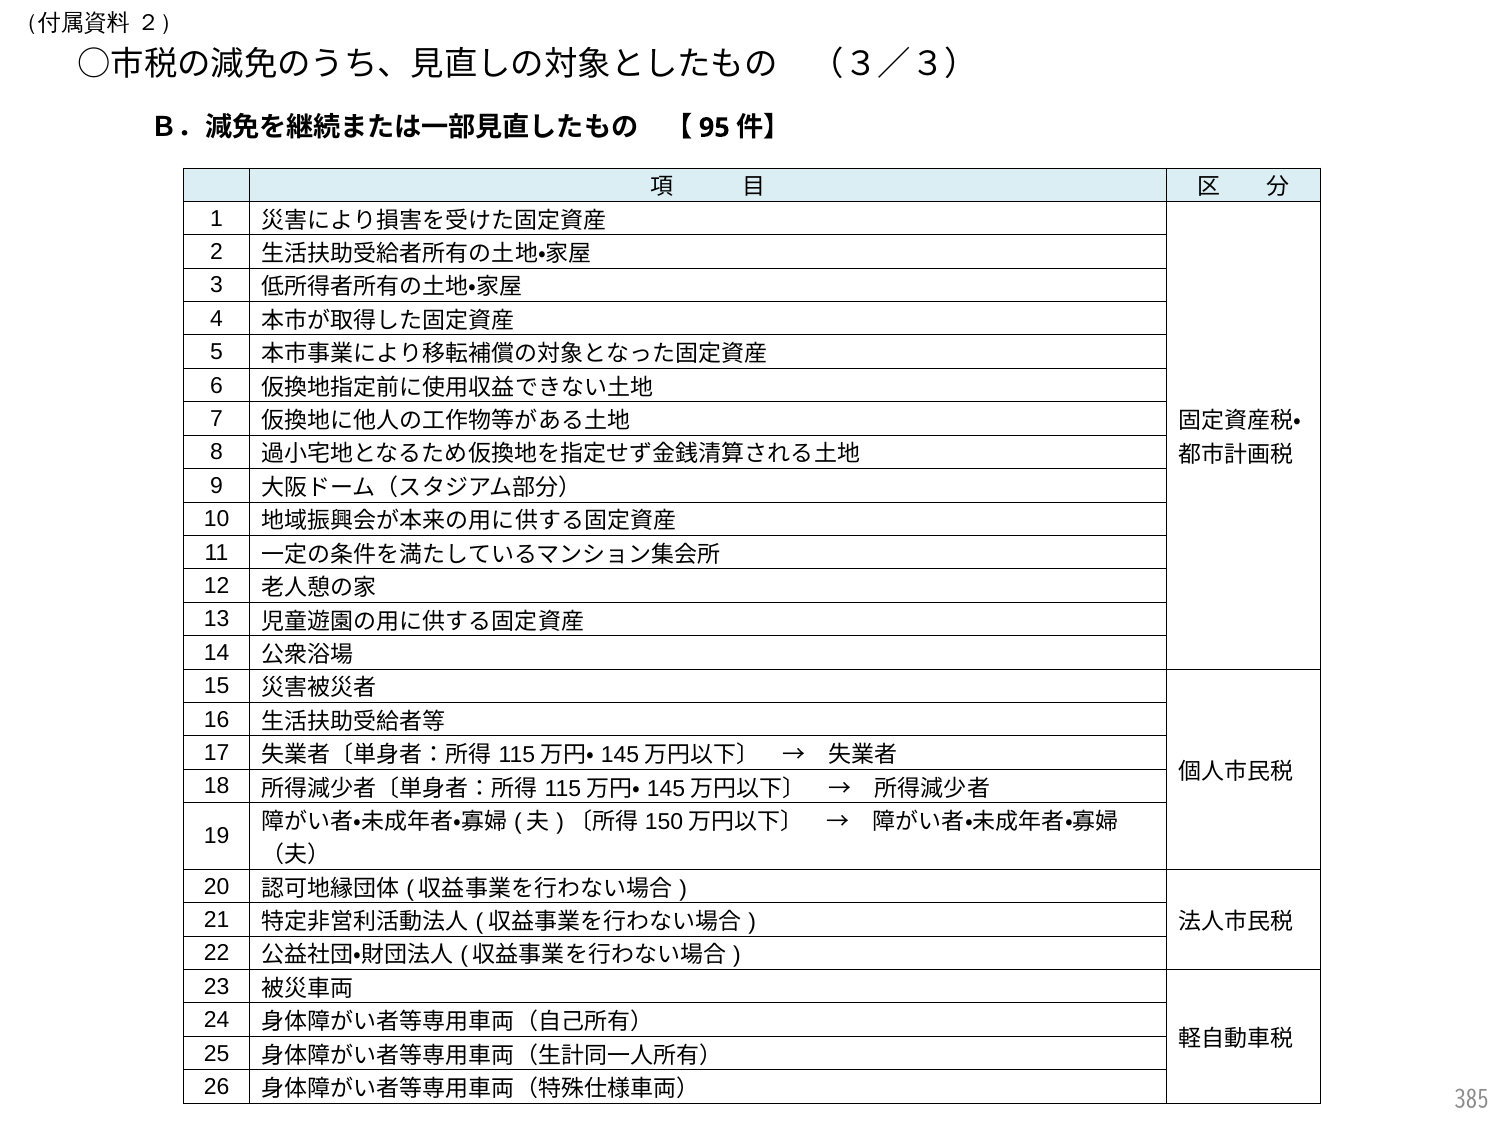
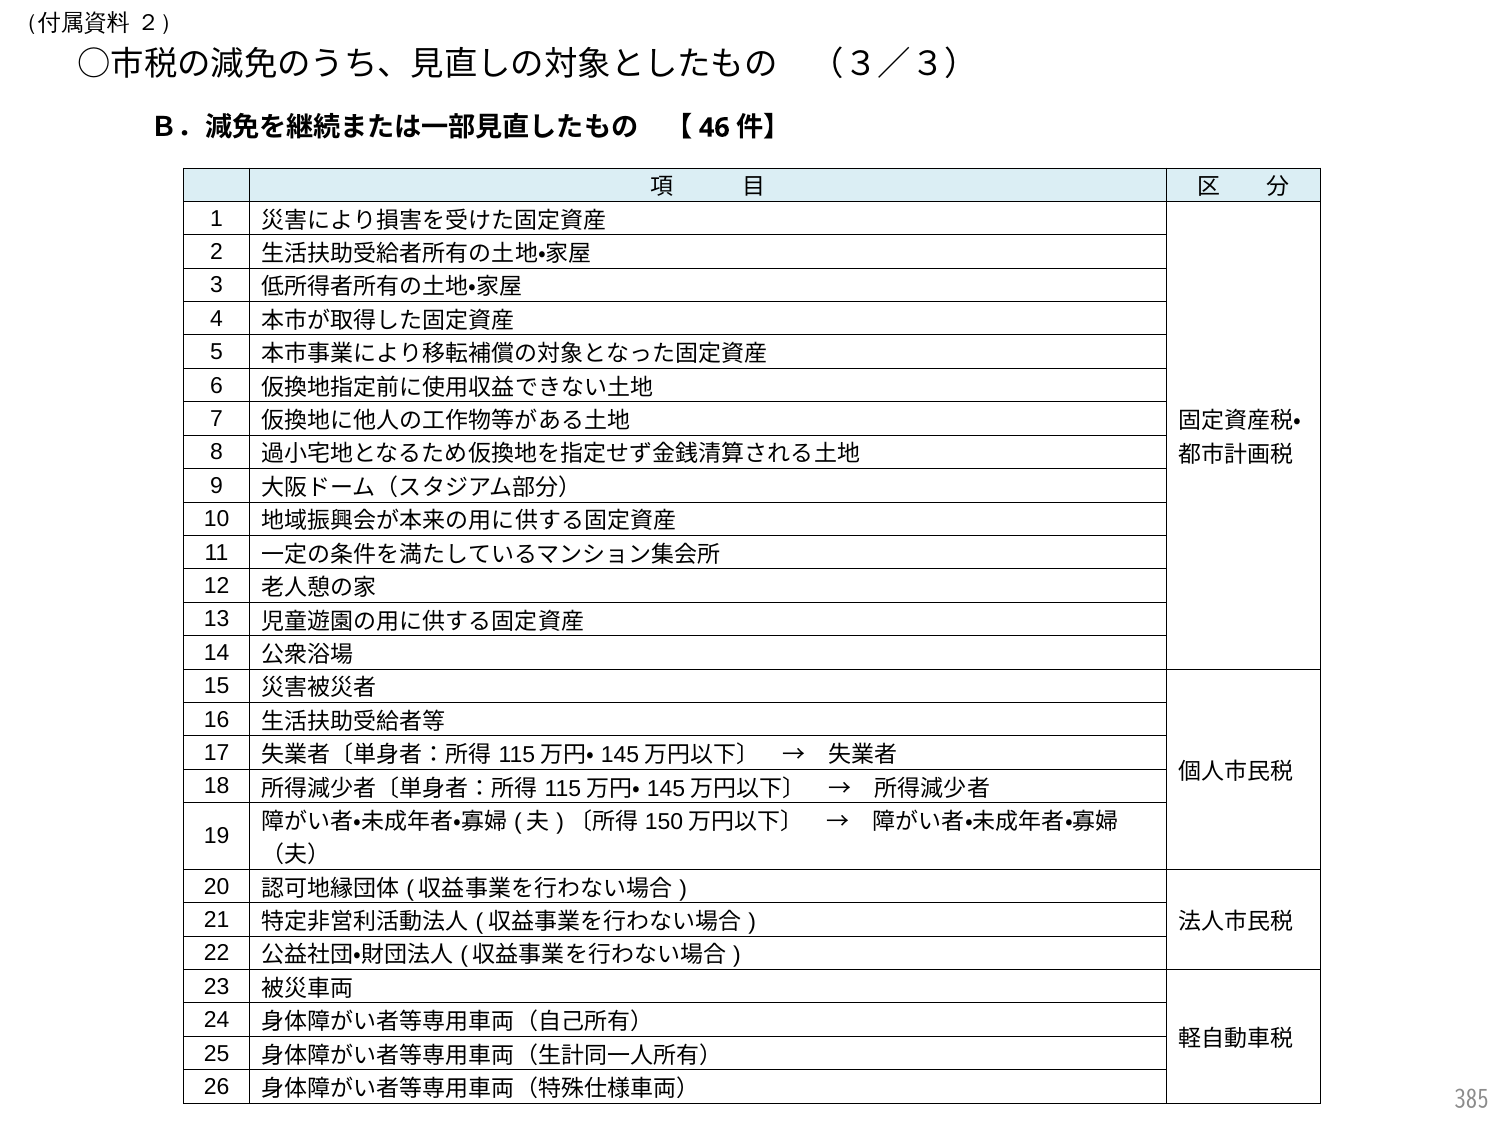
95: 95 -> 46 (714, 128)
